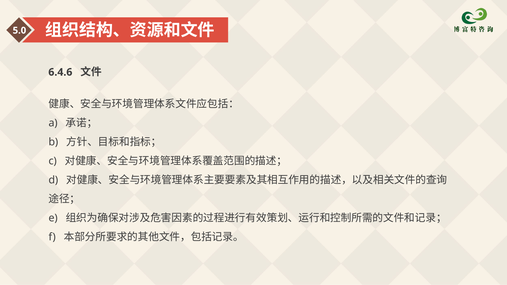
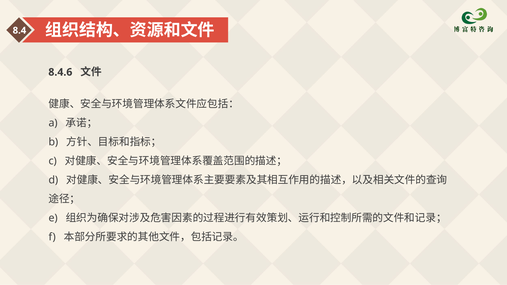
5.0: 5.0 -> 8.4 (19, 30)
6.4.6: 6.4.6 -> 8.4.6 (60, 72)
